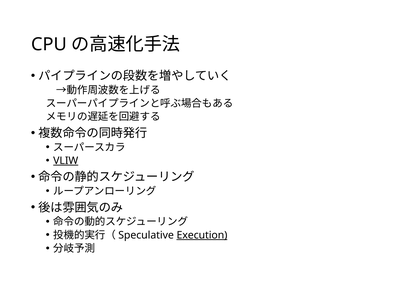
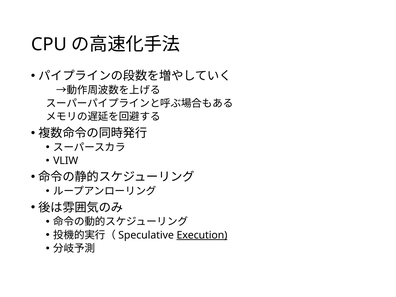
VLIW underline: present -> none (66, 161)
